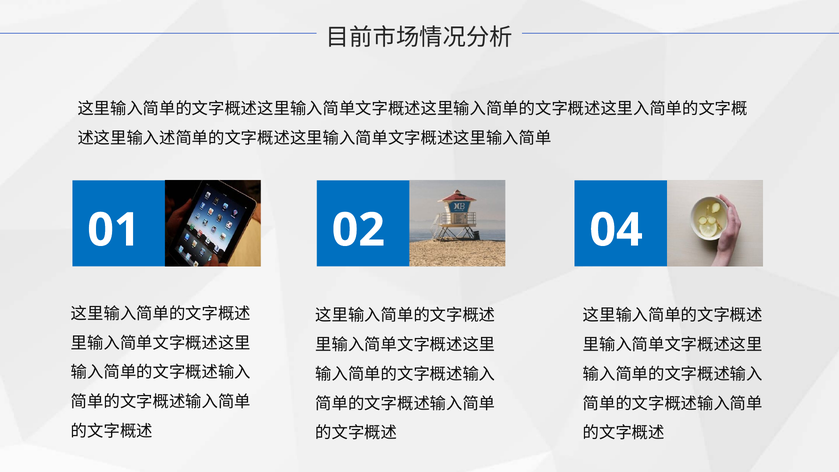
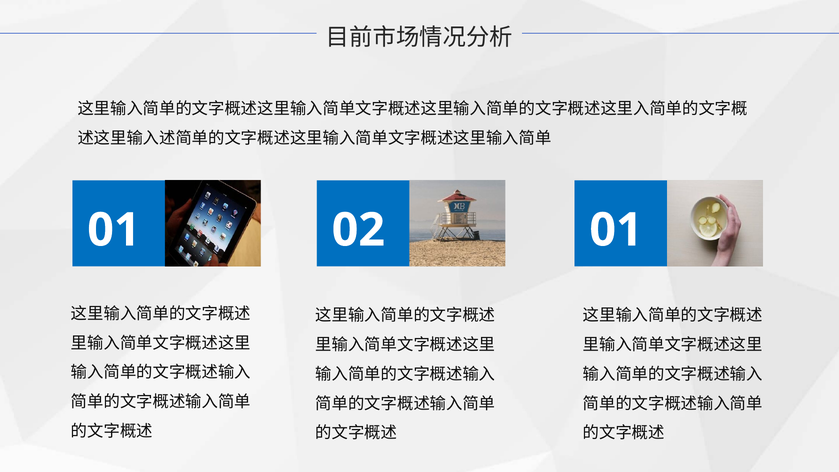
02 04: 04 -> 01 (616, 230)
